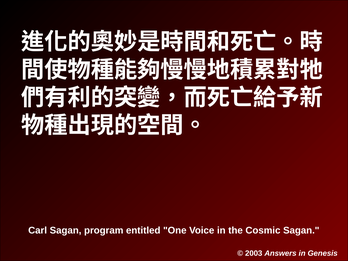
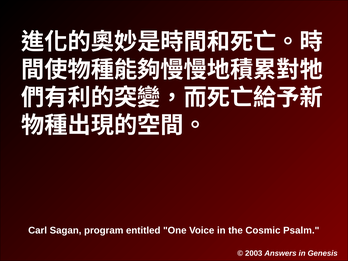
Cosmic Sagan: Sagan -> Psalm (301, 230)
